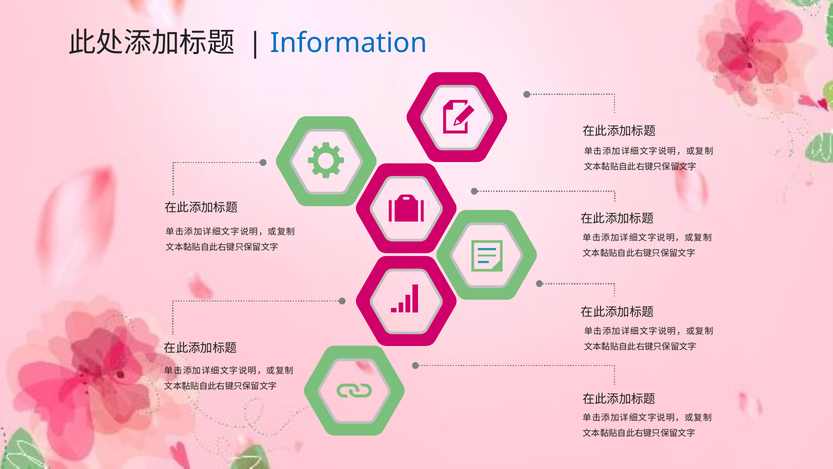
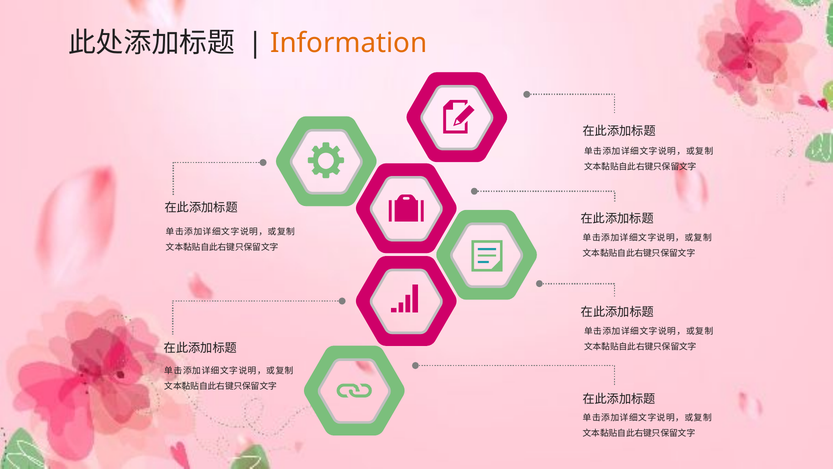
Information colour: blue -> orange (349, 43)
